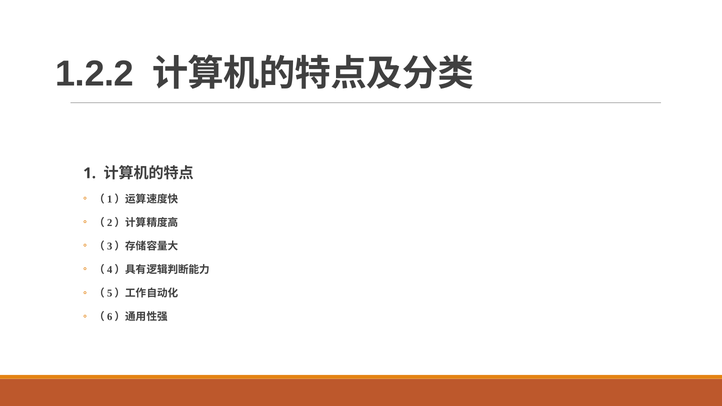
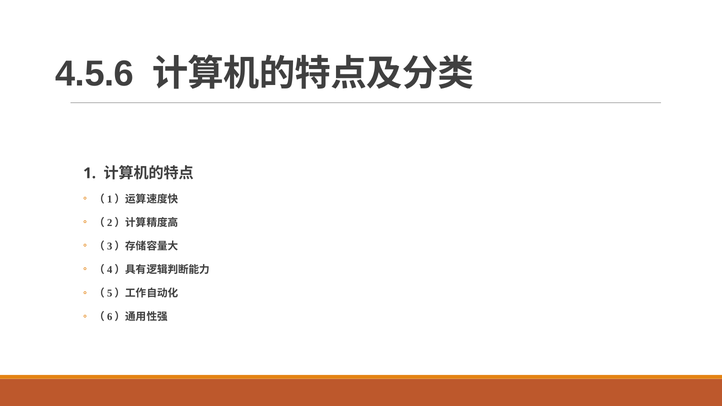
1.2.2: 1.2.2 -> 4.5.6 (95, 74)
